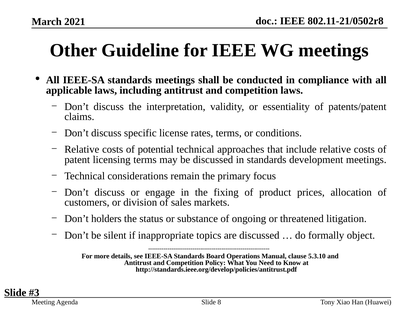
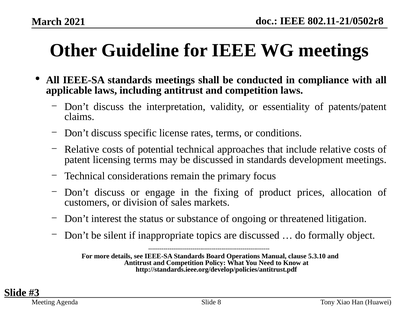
holders: holders -> interest (106, 218)
